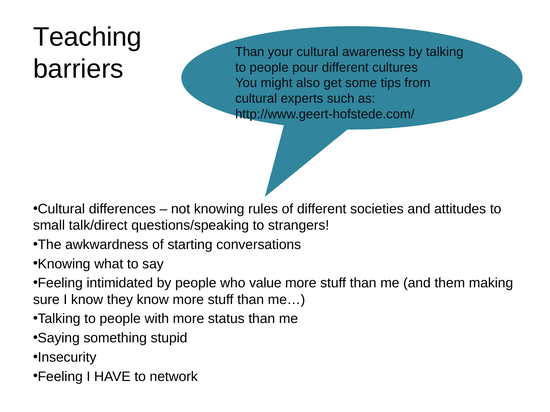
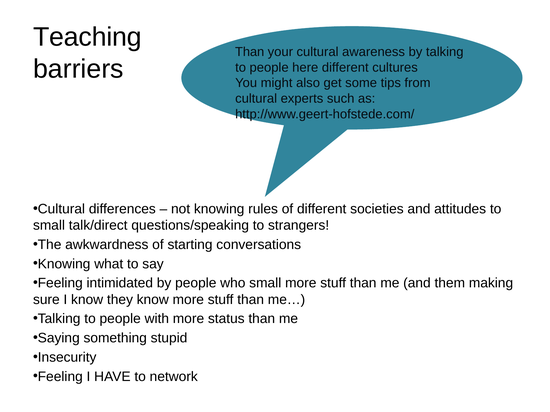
pour: pour -> here (305, 68)
who value: value -> small (265, 283)
